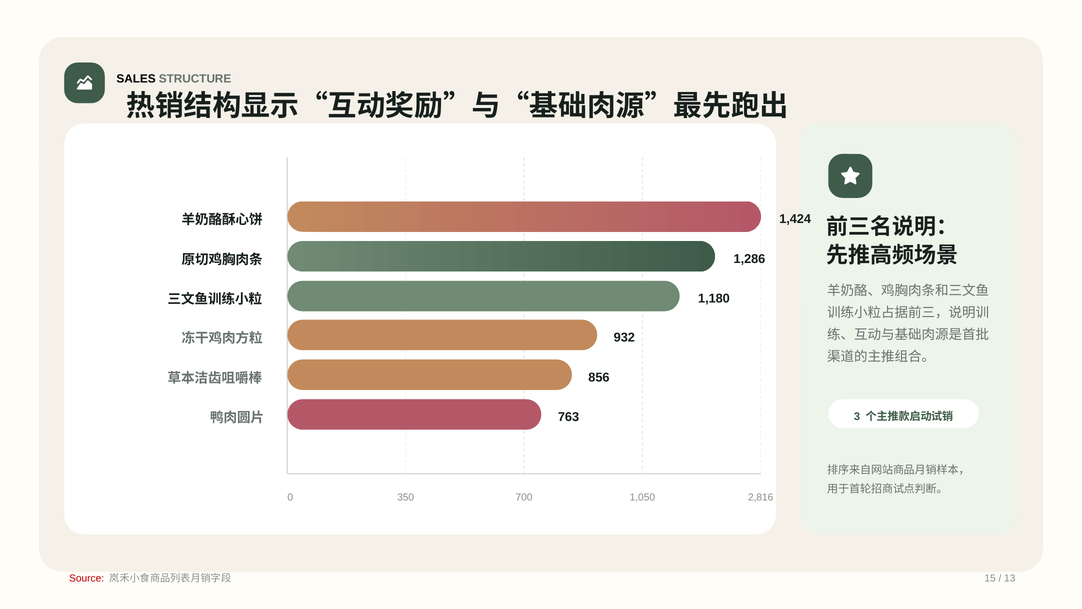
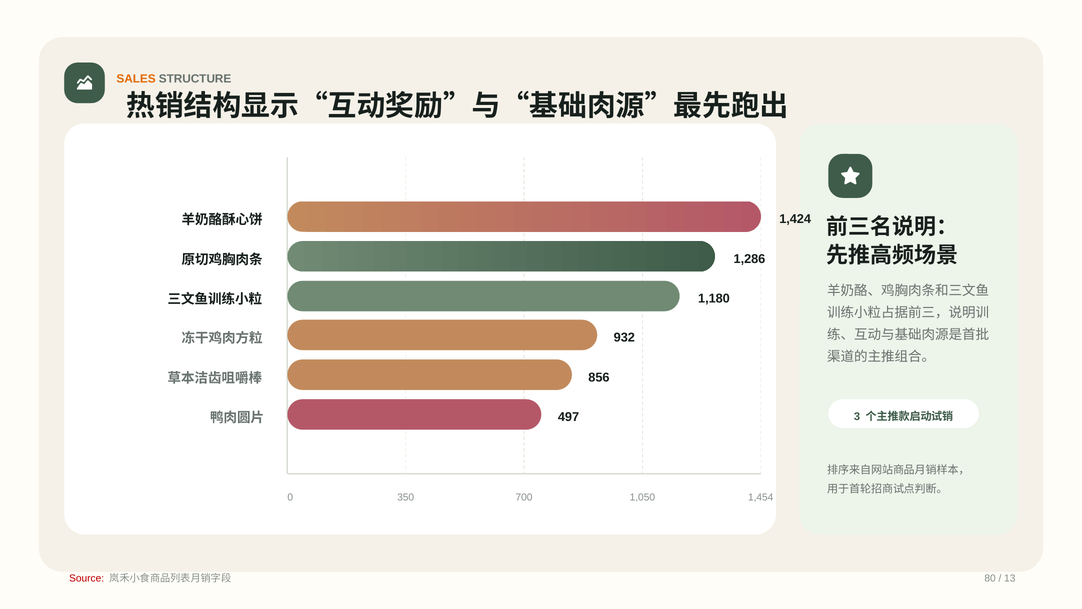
SALES colour: black -> orange (136, 79)
763: 763 -> 497 (569, 417)
2,816: 2,816 -> 1,454 (761, 497)
15: 15 -> 80 (990, 578)
